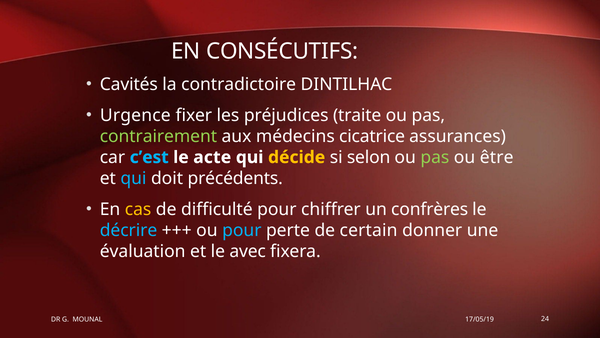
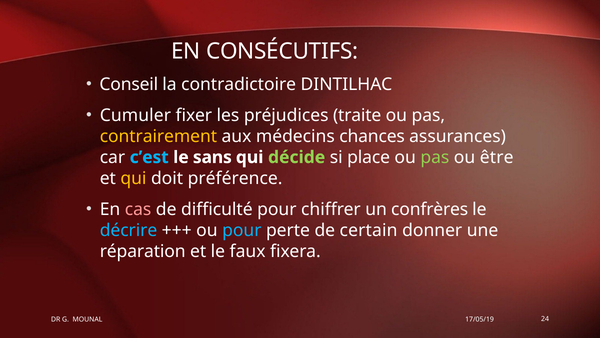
Cavités: Cavités -> Conseil (129, 84)
Urgence: Urgence -> Cumuler (135, 115)
contrairement colour: light green -> yellow (158, 136)
cicatrice: cicatrice -> chances (372, 136)
acte: acte -> sans (212, 157)
décide colour: yellow -> light green (297, 157)
selon: selon -> place (369, 157)
qui colour: light blue -> yellow (133, 178)
précédents: précédents -> préférence (235, 178)
cas colour: yellow -> pink (138, 209)
évaluation: évaluation -> réparation (143, 251)
avec: avec -> faux (248, 251)
